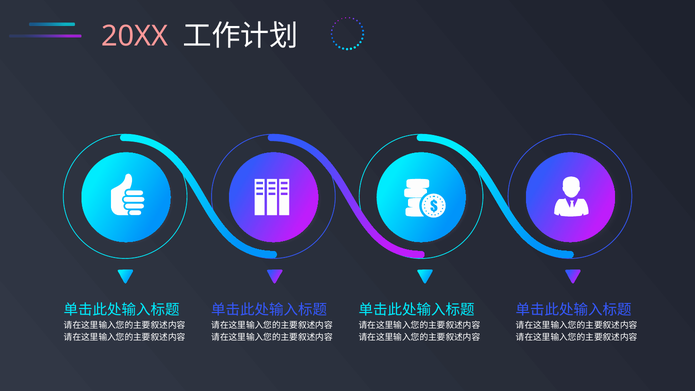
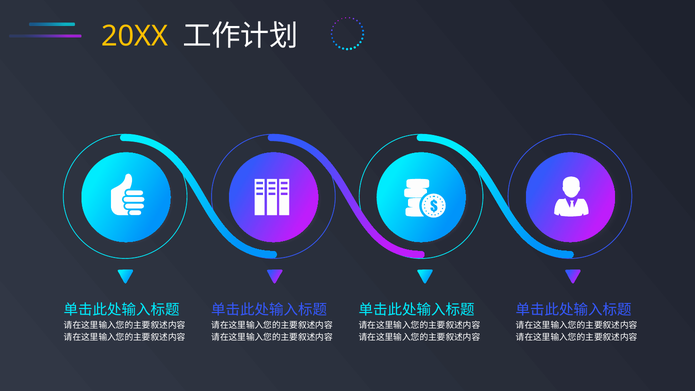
20XX colour: pink -> yellow (135, 36)
